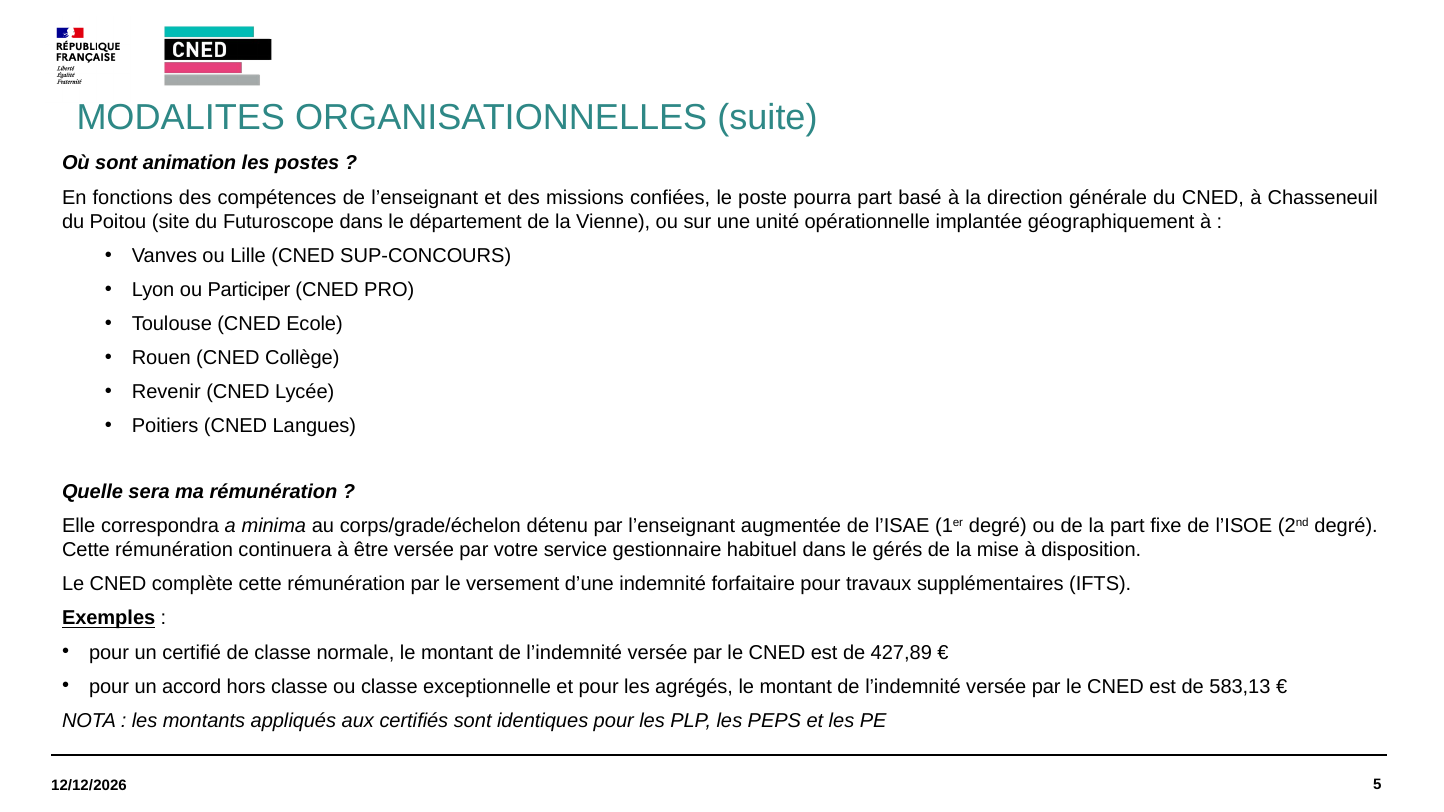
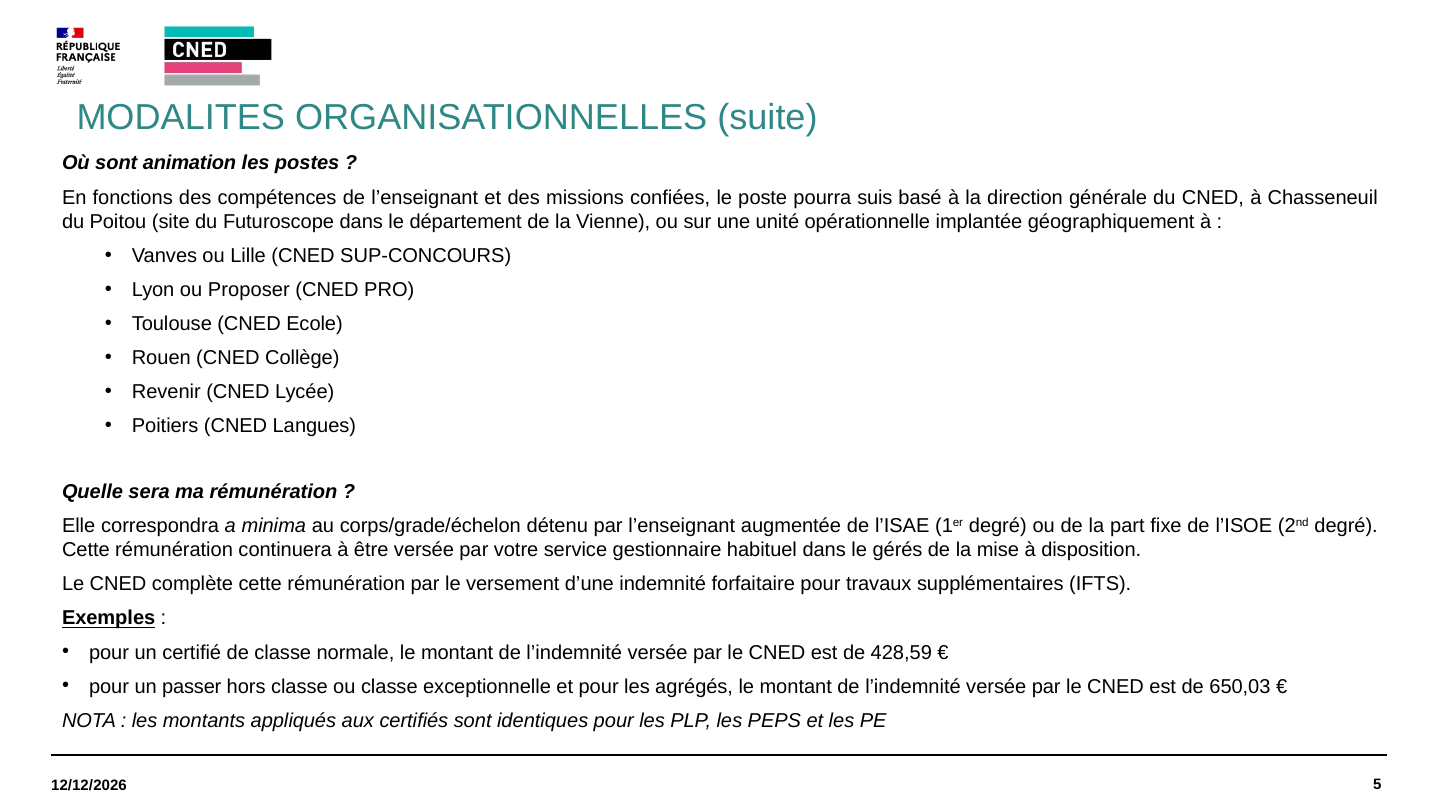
pourra part: part -> suis (875, 197)
Participer: Participer -> Proposer (249, 290)
427,89: 427,89 -> 428,59 (901, 653)
accord: accord -> passer (192, 687)
583,13: 583,13 -> 650,03 (1240, 687)
